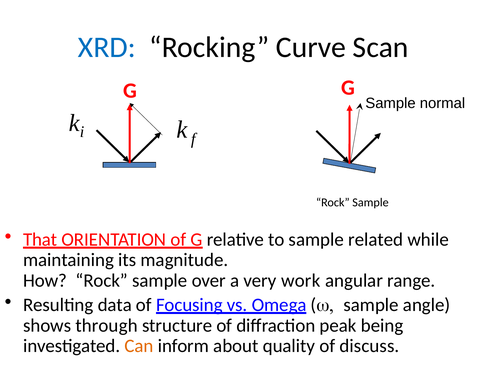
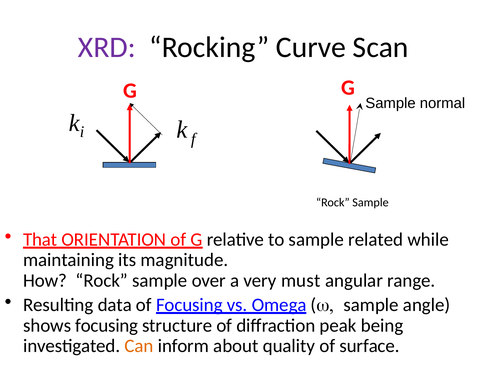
XRD colour: blue -> purple (107, 47)
work: work -> must (301, 280)
shows through: through -> focusing (107, 325)
discuss: discuss -> surface (370, 345)
